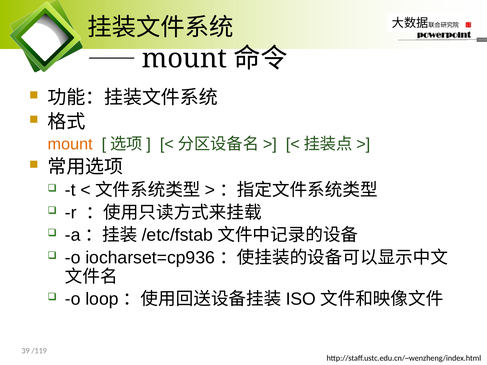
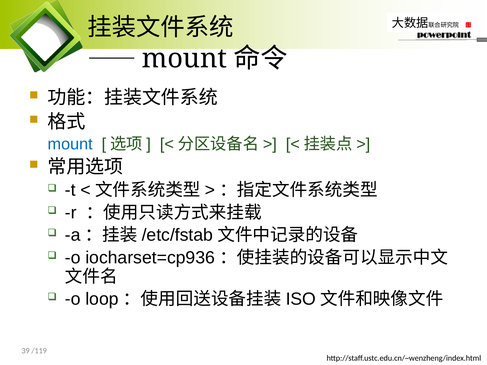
mount colour: orange -> blue (70, 144)
